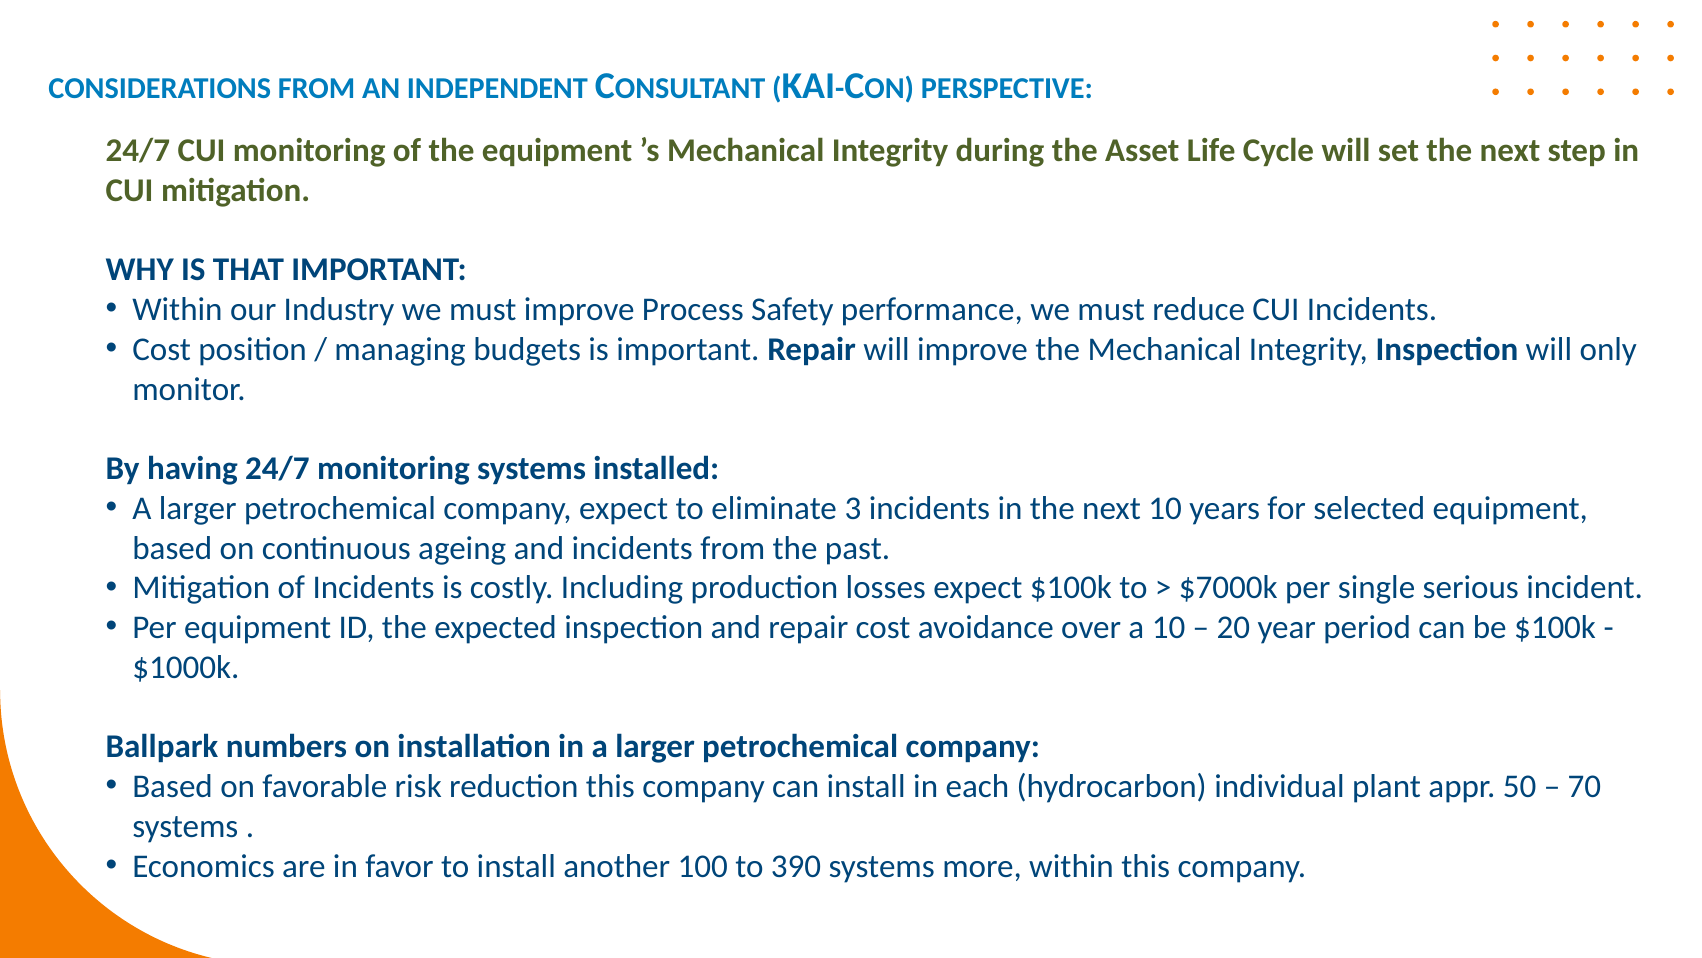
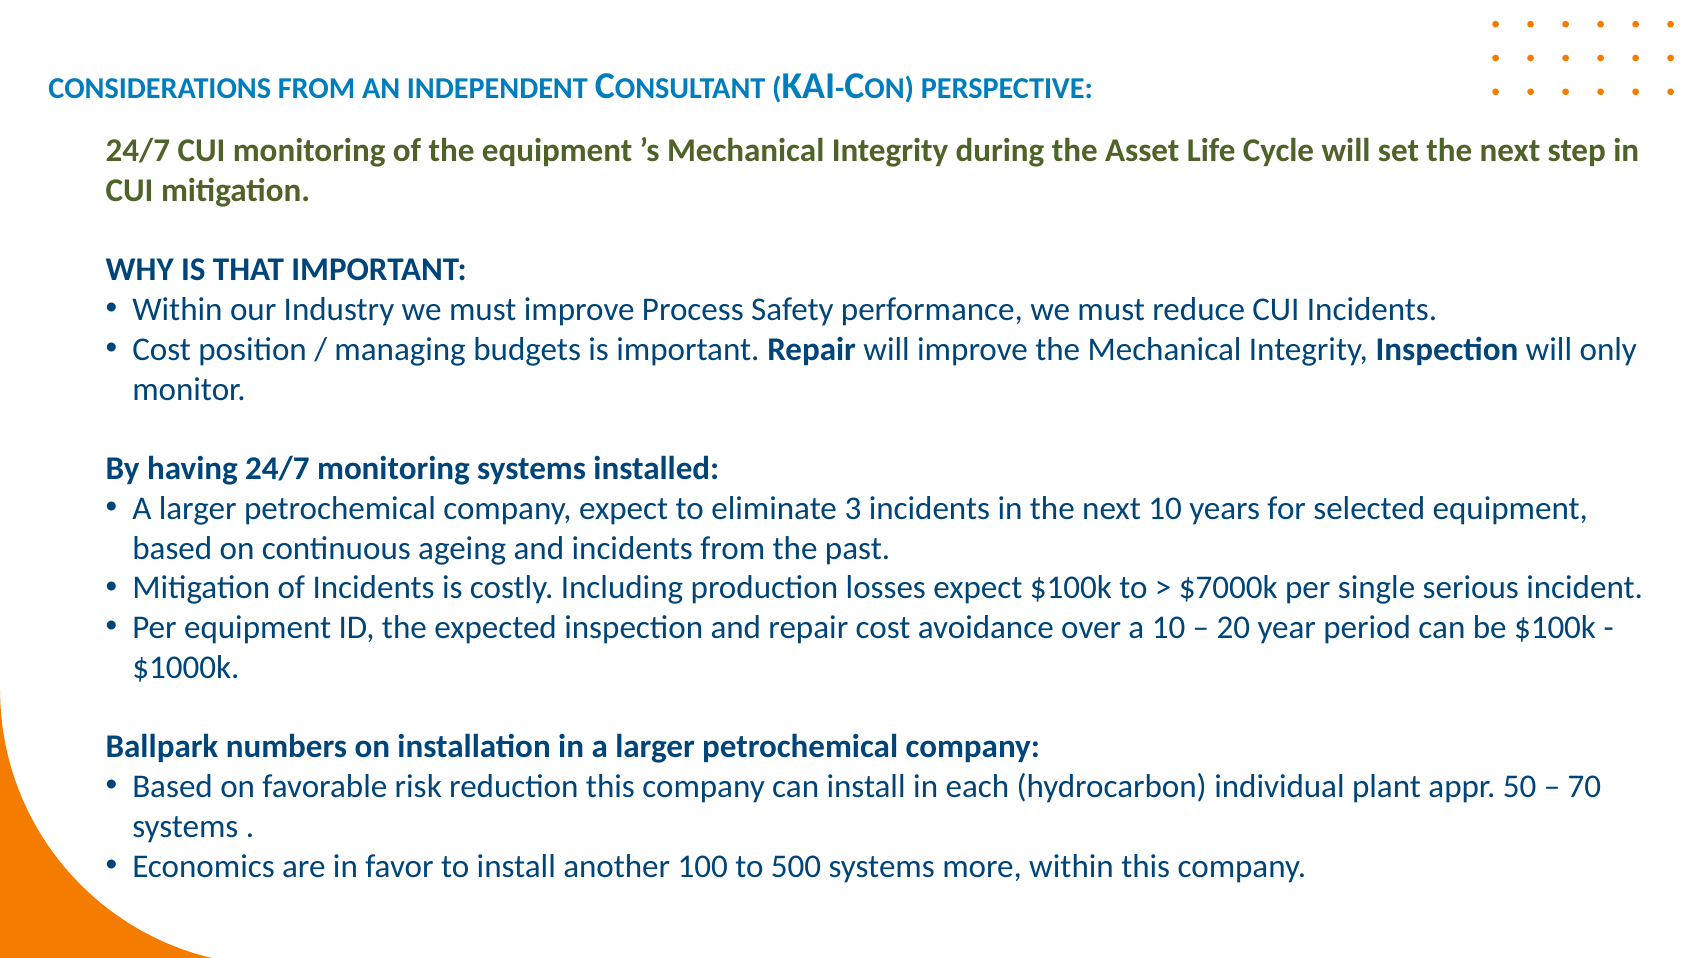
390: 390 -> 500 (796, 866)
